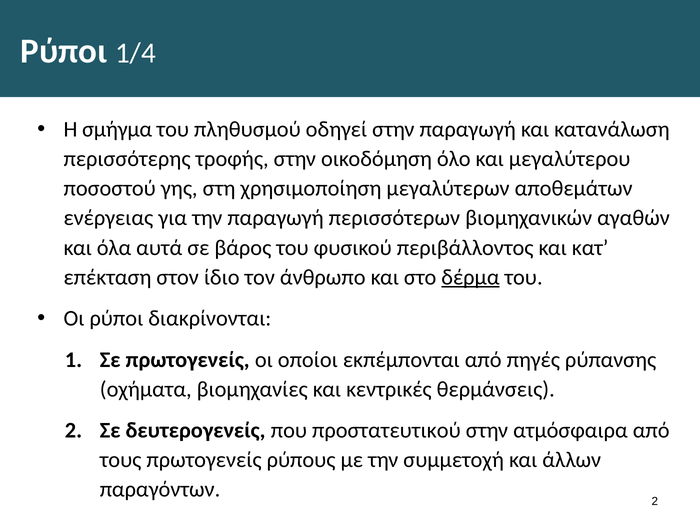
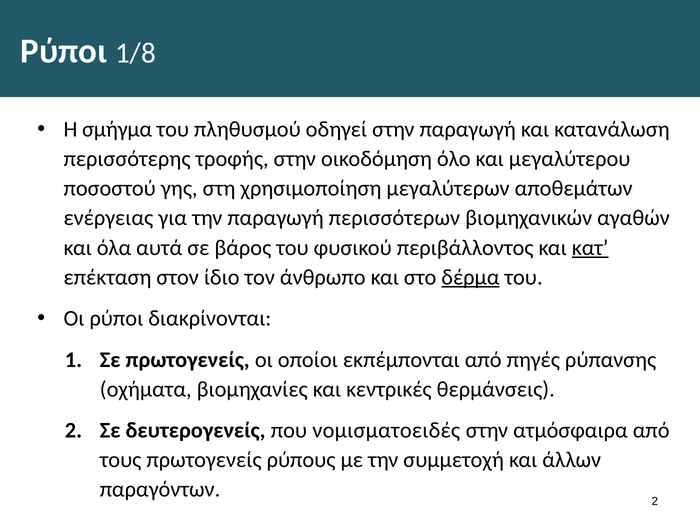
1/4: 1/4 -> 1/8 (136, 53)
κατ underline: none -> present (590, 248)
προστατευτικού: προστατευτικού -> νομισματοειδές (386, 430)
